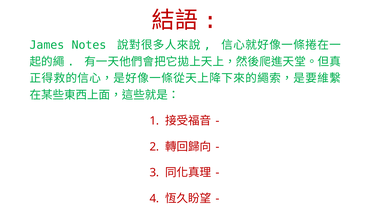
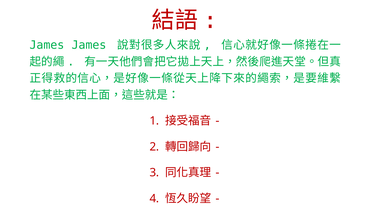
James Notes: Notes -> James (89, 45)
